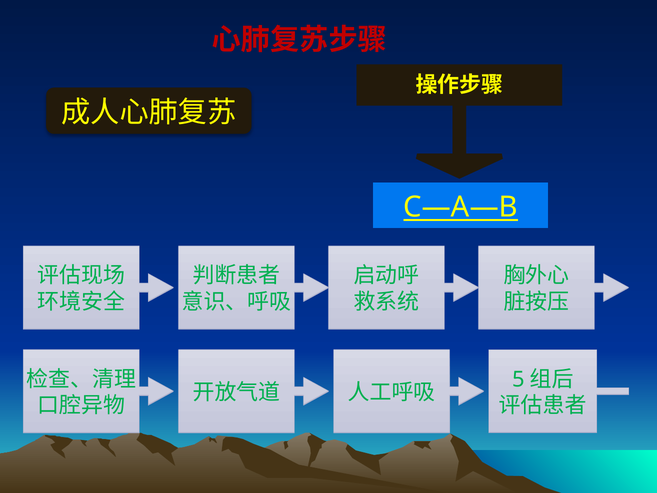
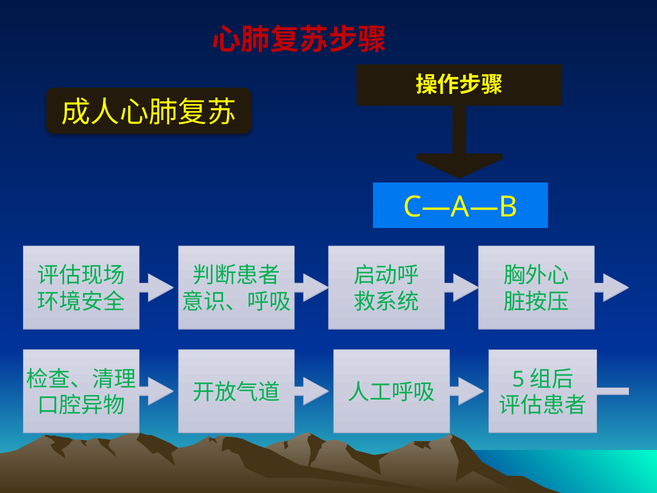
C—A—B underline: present -> none (461, 207)
